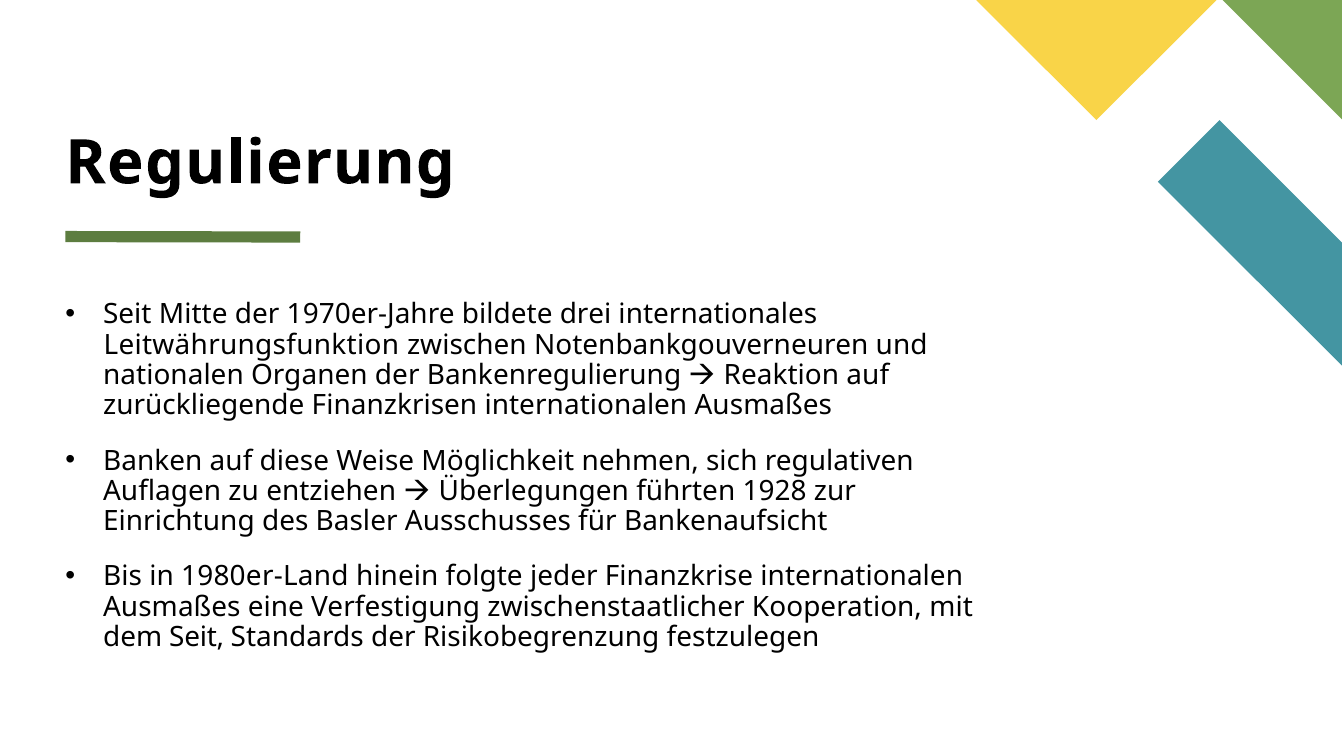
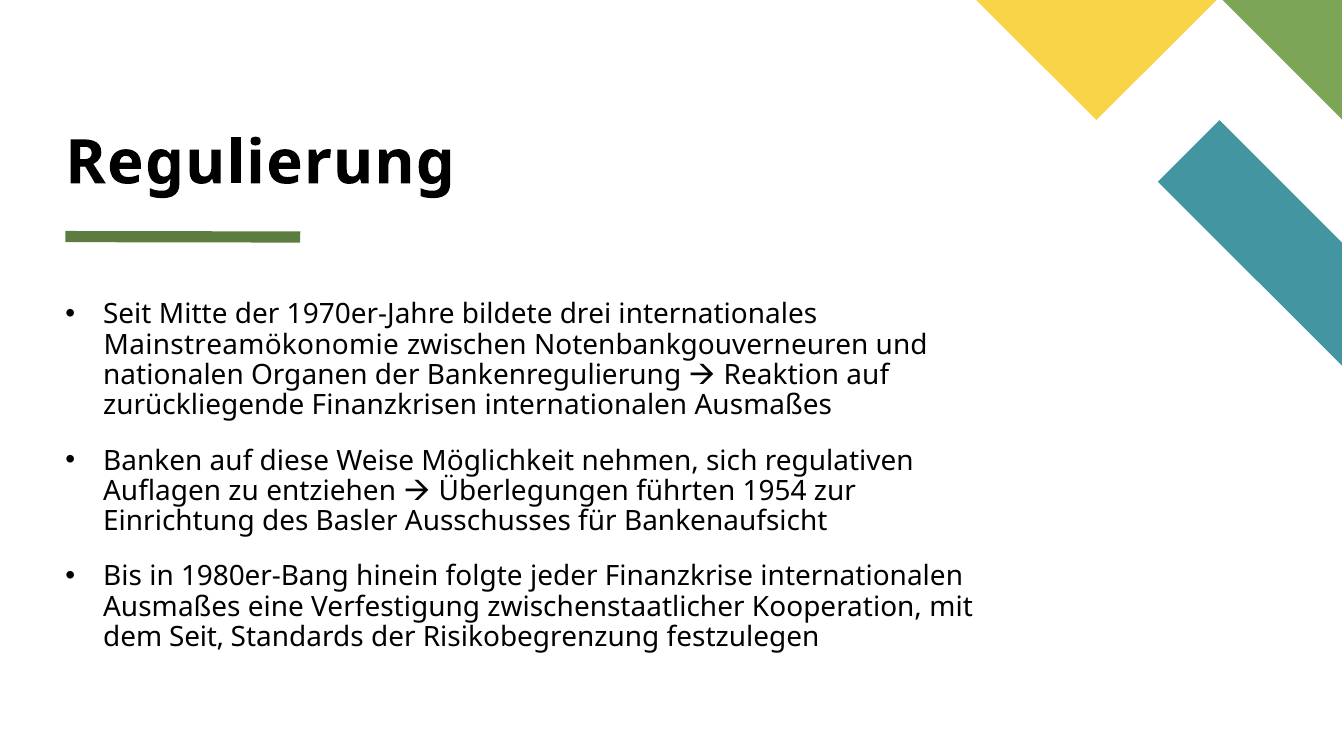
Leitwährungsfunktion: Leitwährungsfunktion -> Mainstreamökonomie (251, 345)
1928: 1928 -> 1954 (775, 491)
1980er-Land: 1980er-Land -> 1980er-Bang (265, 577)
